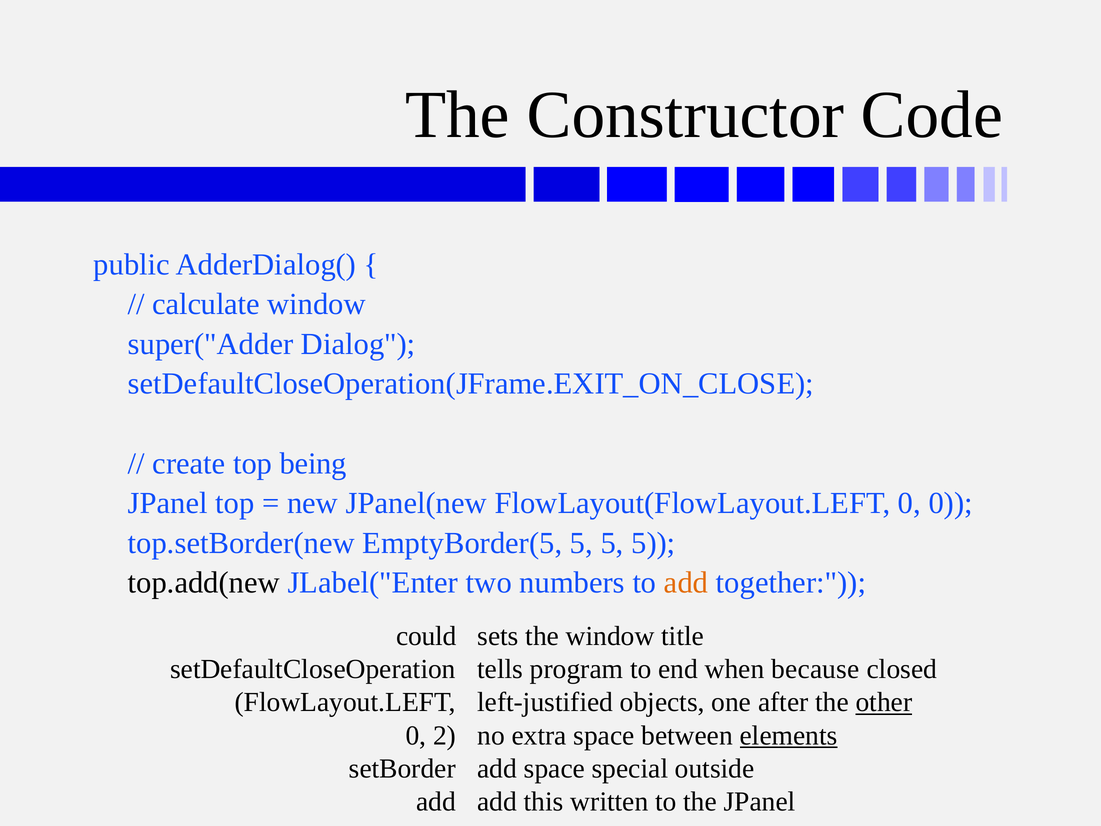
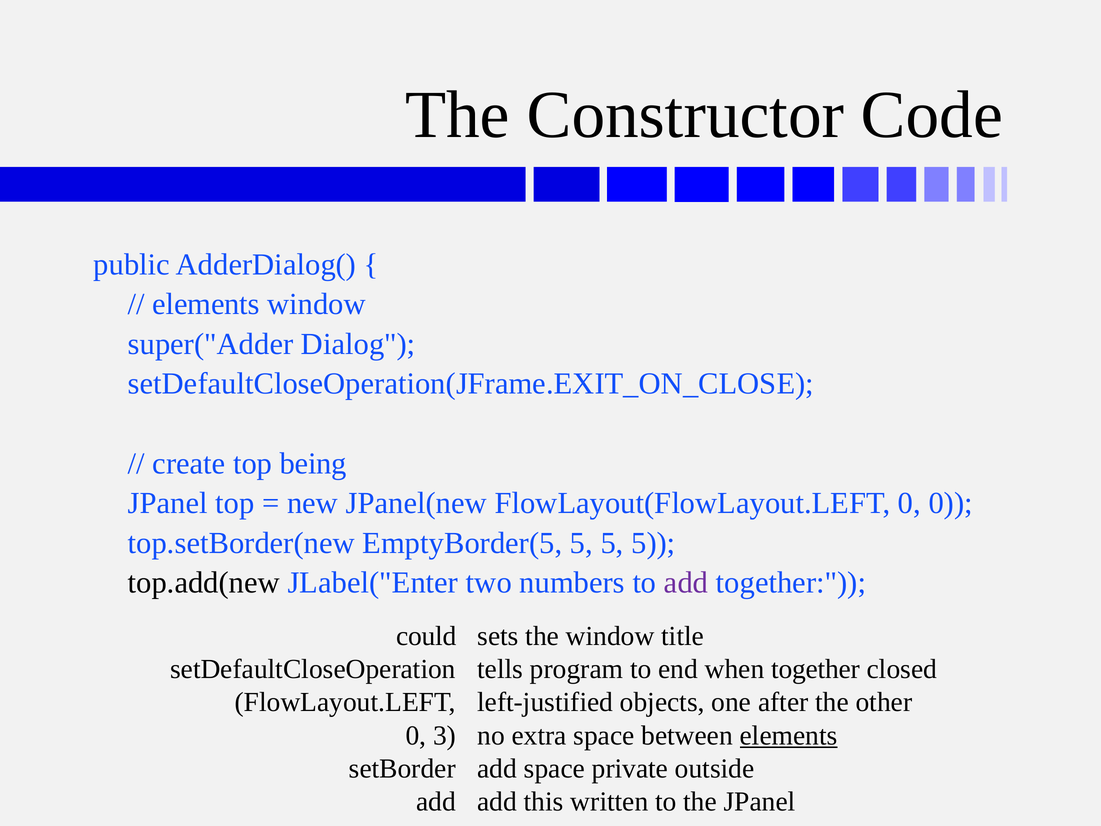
calculate: calculate -> elements (206, 304)
add colour: orange -> purple (686, 583)
when because: because -> together (816, 669)
other underline: present -> none (884, 702)
2: 2 -> 3 (445, 735)
special: special -> private (630, 768)
